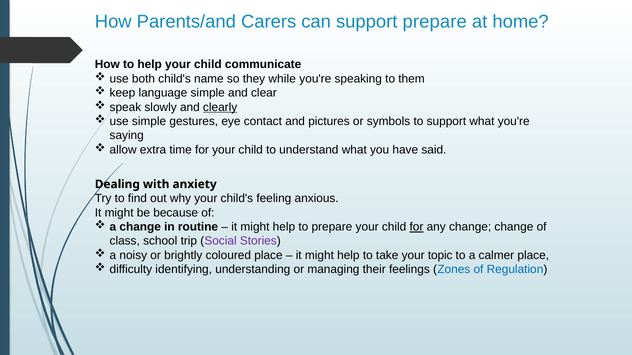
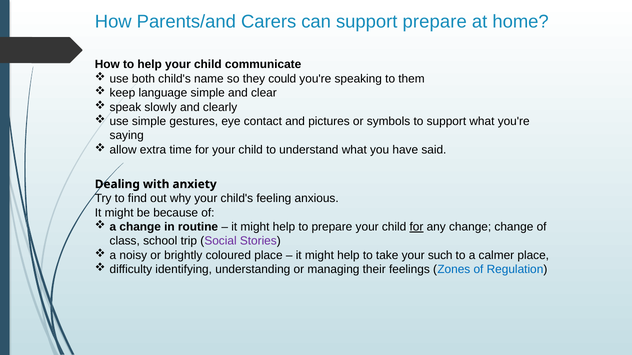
while: while -> could (282, 79)
clearly underline: present -> none (220, 107)
topic: topic -> such (440, 256)
